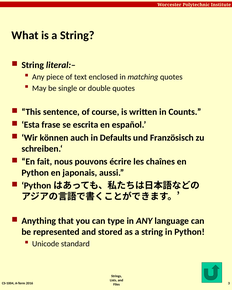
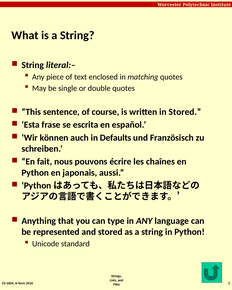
in Counts: Counts -> Stored (185, 112)
